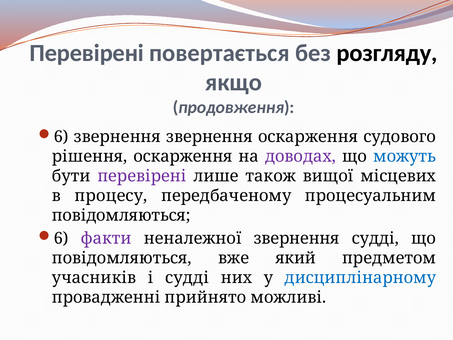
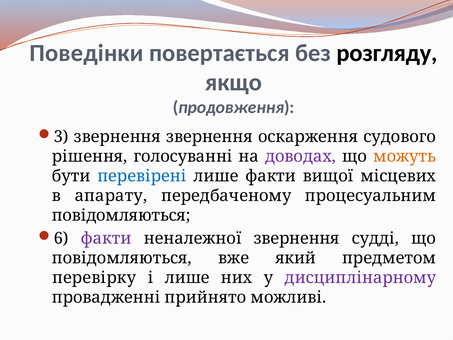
Перевірені: Перевірені -> Поведінки (87, 53)
6: 6 -> 3 (61, 137)
рішення оскарження: оскарження -> голосуванні (183, 156)
можуть colour: blue -> orange (405, 156)
перевірені colour: purple -> blue (142, 176)
лише також: також -> факти (271, 176)
процесу: процесу -> апарату (111, 196)
учасників: учасників -> перевірку (94, 278)
і судді: судді -> лише (187, 278)
дисциплінарному colour: blue -> purple (360, 278)
